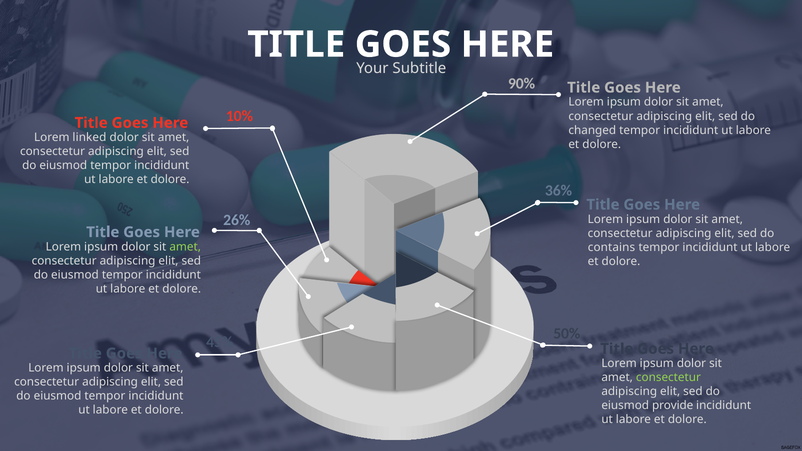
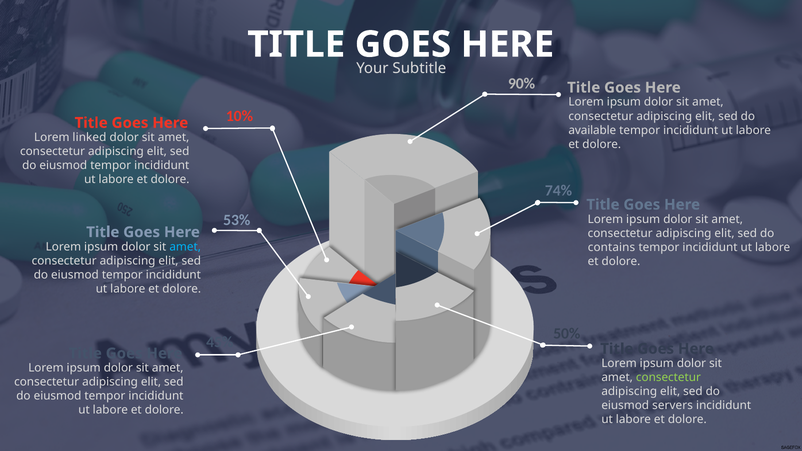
changed: changed -> available (592, 130)
36%: 36% -> 74% (558, 190)
26%: 26% -> 53% (237, 220)
amet colour: light green -> light blue (185, 247)
provide: provide -> servers (673, 406)
